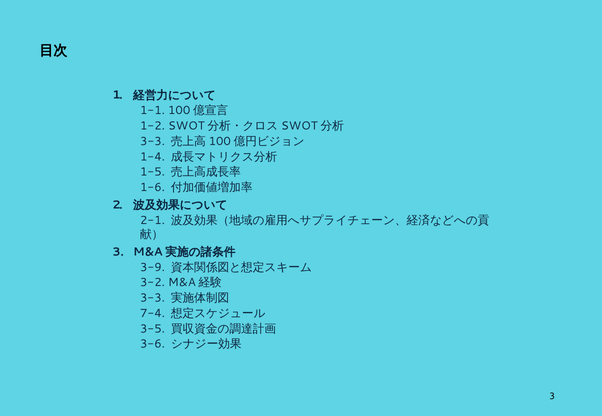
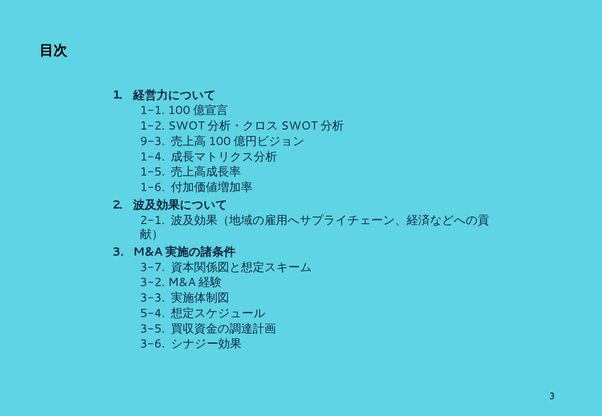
3-3: 3-3 -> 9-3 (152, 142)
3-9: 3-9 -> 3-7 (152, 268)
7-4: 7-4 -> 5-4 (152, 314)
